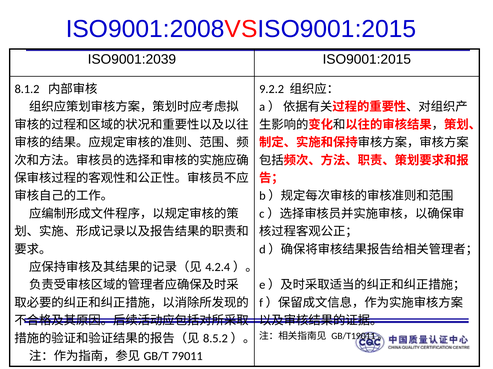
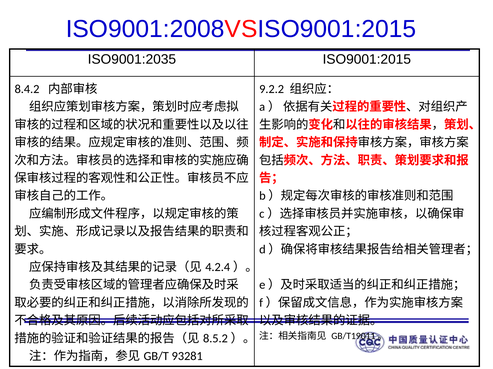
ISO9001:2039: ISO9001:2039 -> ISO9001:2035 (132, 59)
8.1.2: 8.1.2 -> 8.4.2 (27, 89)
79011: 79011 -> 93281 (187, 357)
